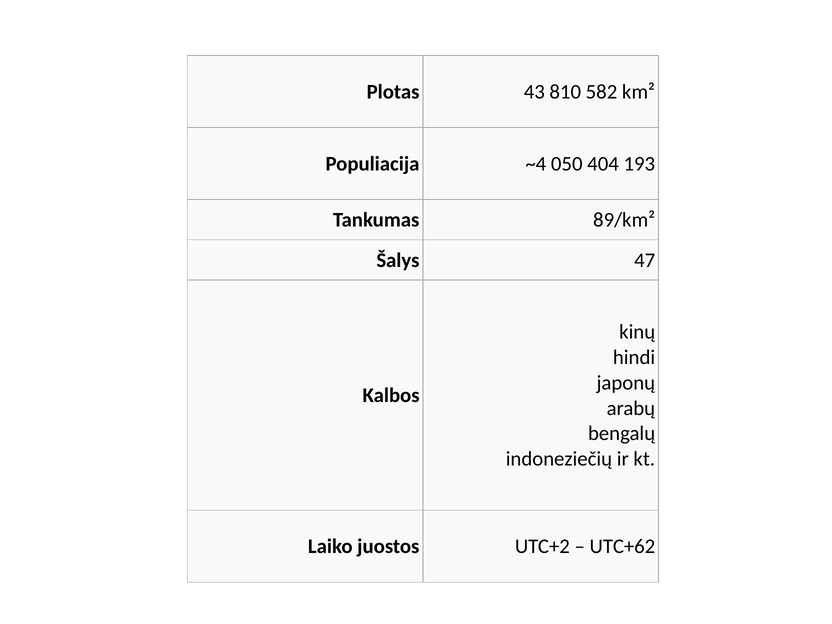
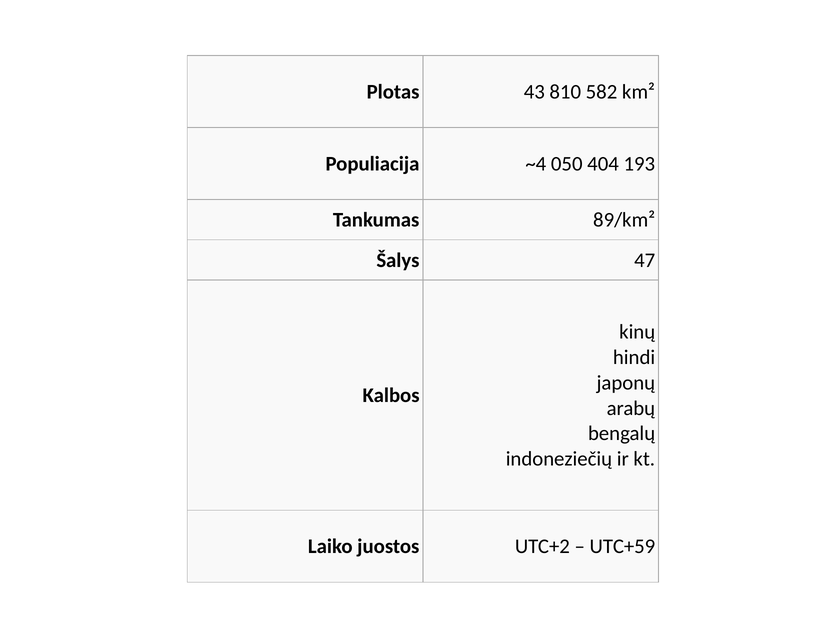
UTC+62: UTC+62 -> UTC+59 (622, 547)
